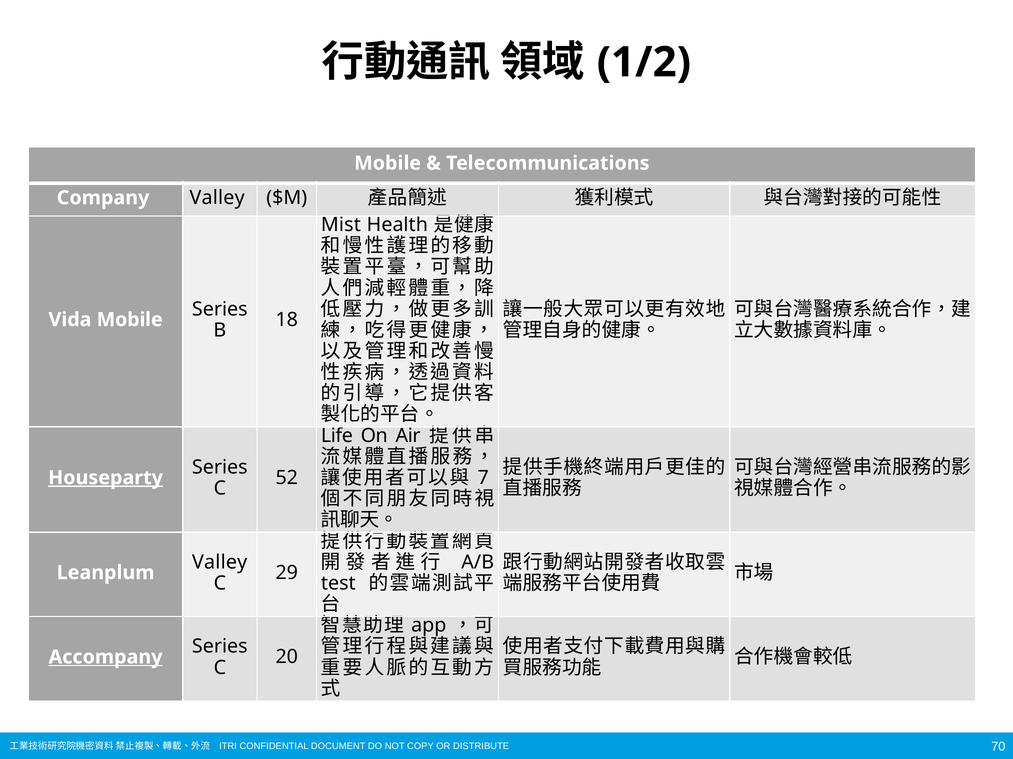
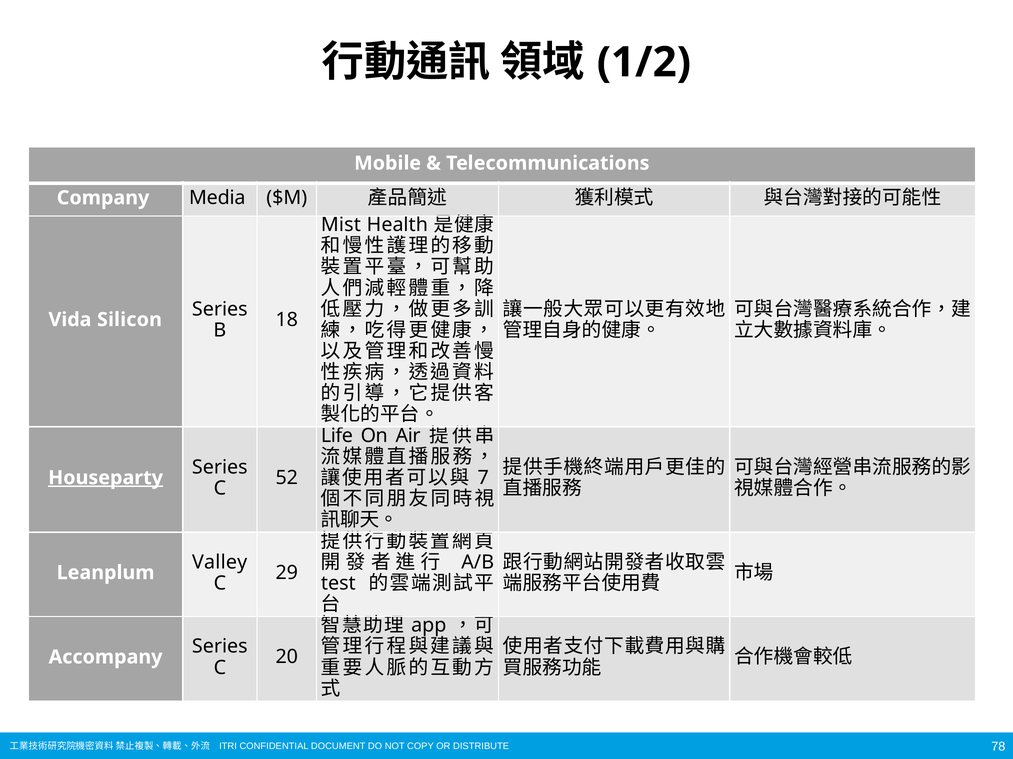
Company Valley: Valley -> Media (217, 198)
Vida Mobile: Mobile -> Silicon (129, 320)
Accompany underline: present -> none (106, 658)
70: 70 -> 78 (998, 747)
